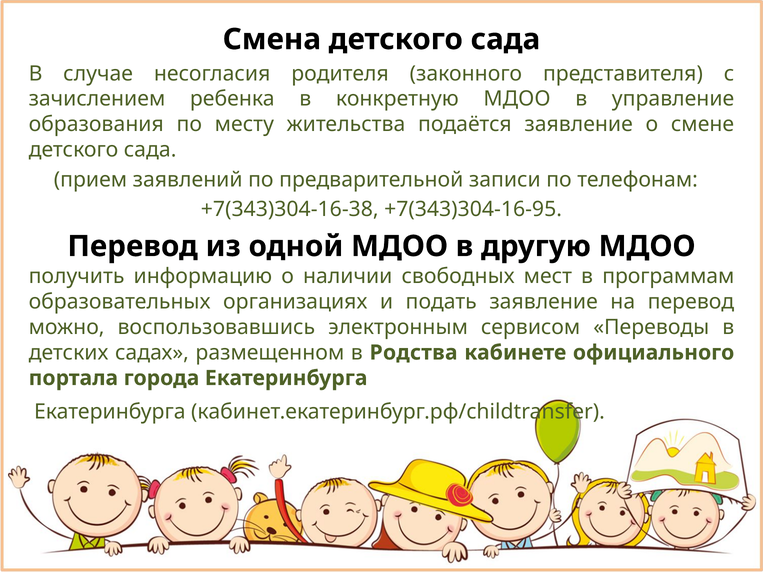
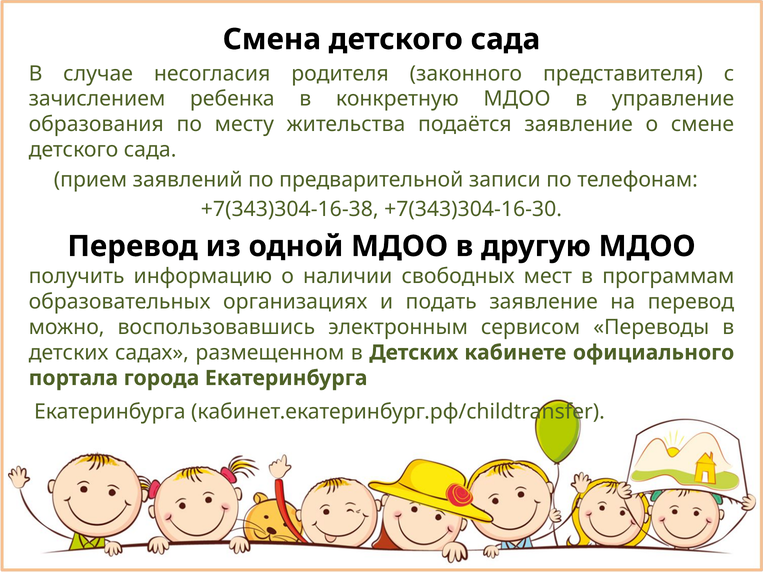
+7(343)304-16-95: +7(343)304-16-95 -> +7(343)304-16-30 (473, 209)
размещенном в Родства: Родства -> Детских (414, 353)
